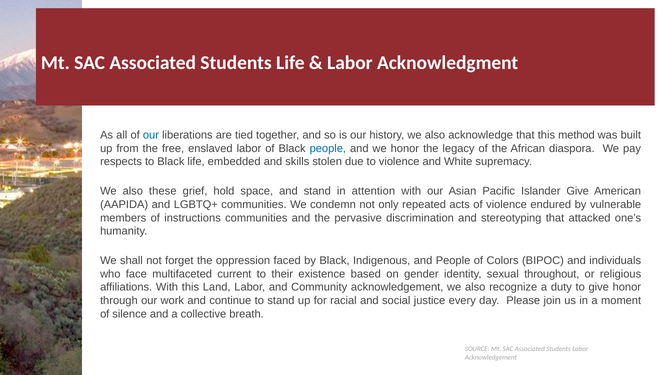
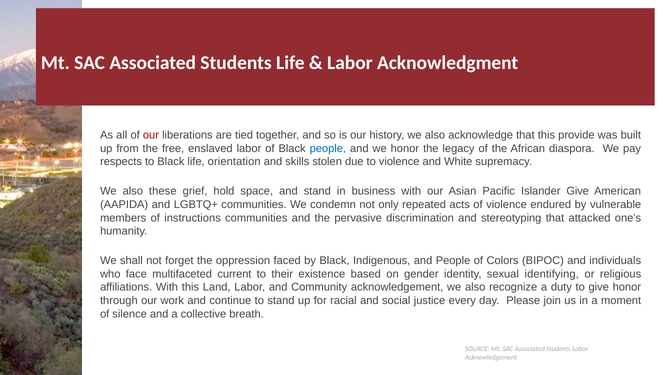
our colour: blue -> red (151, 135)
method: method -> provide (576, 135)
embedded: embedded -> orientation (234, 162)
attention: attention -> business (373, 191)
throughout: throughout -> identifying (552, 274)
